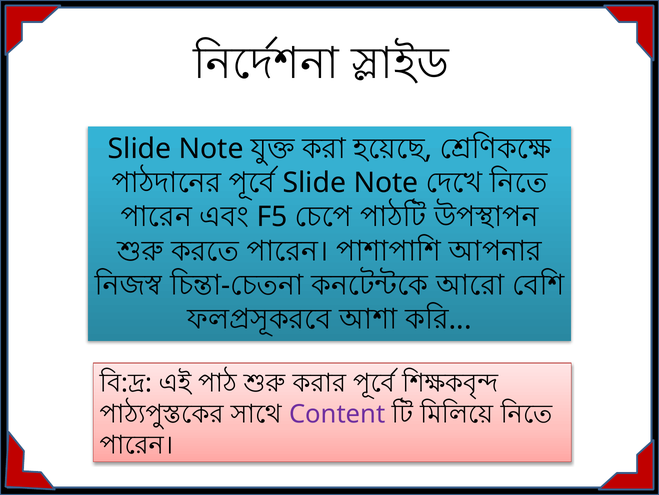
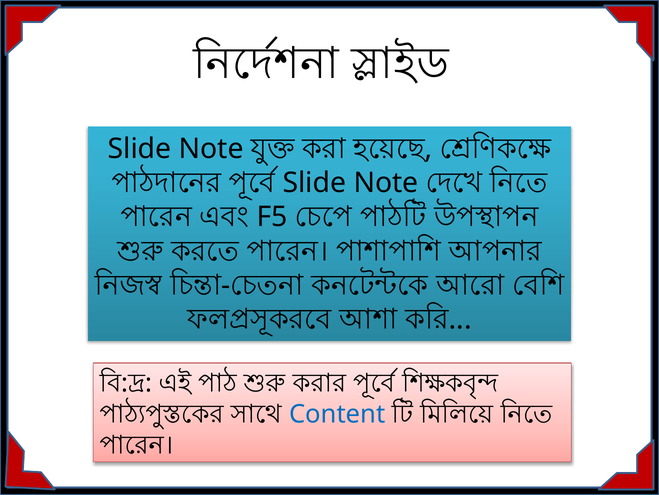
Content colour: purple -> blue (337, 414)
